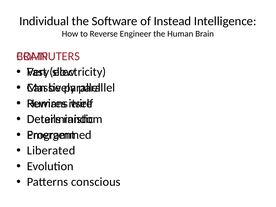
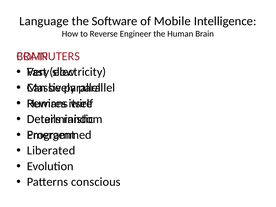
Individual: Individual -> Language (44, 21)
Instead: Instead -> Mobile (172, 21)
